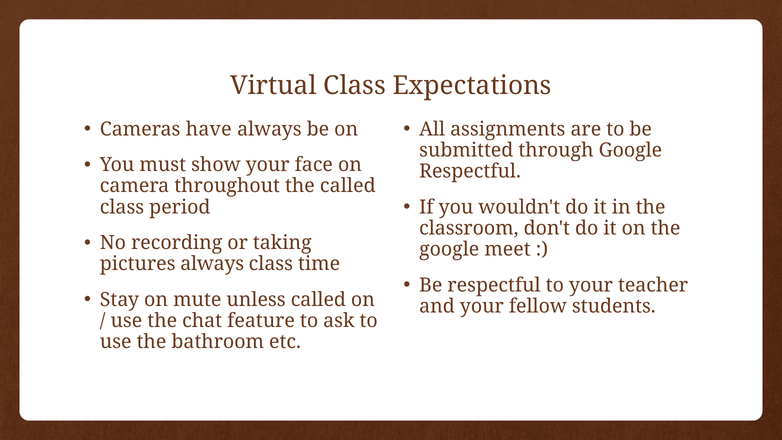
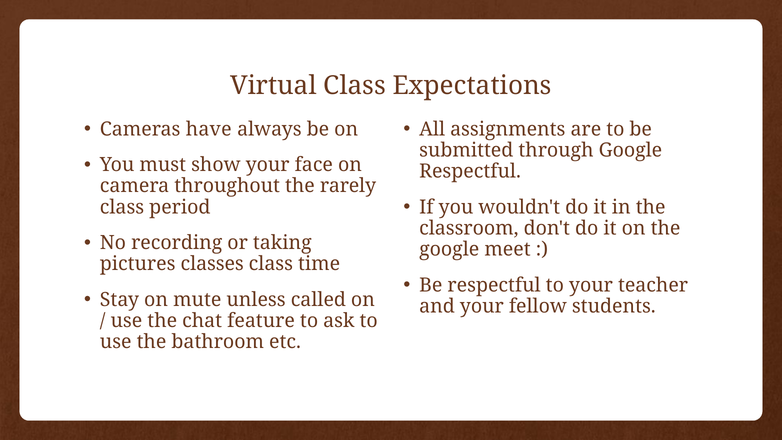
the called: called -> rarely (348, 186)
pictures always: always -> classes (212, 264)
